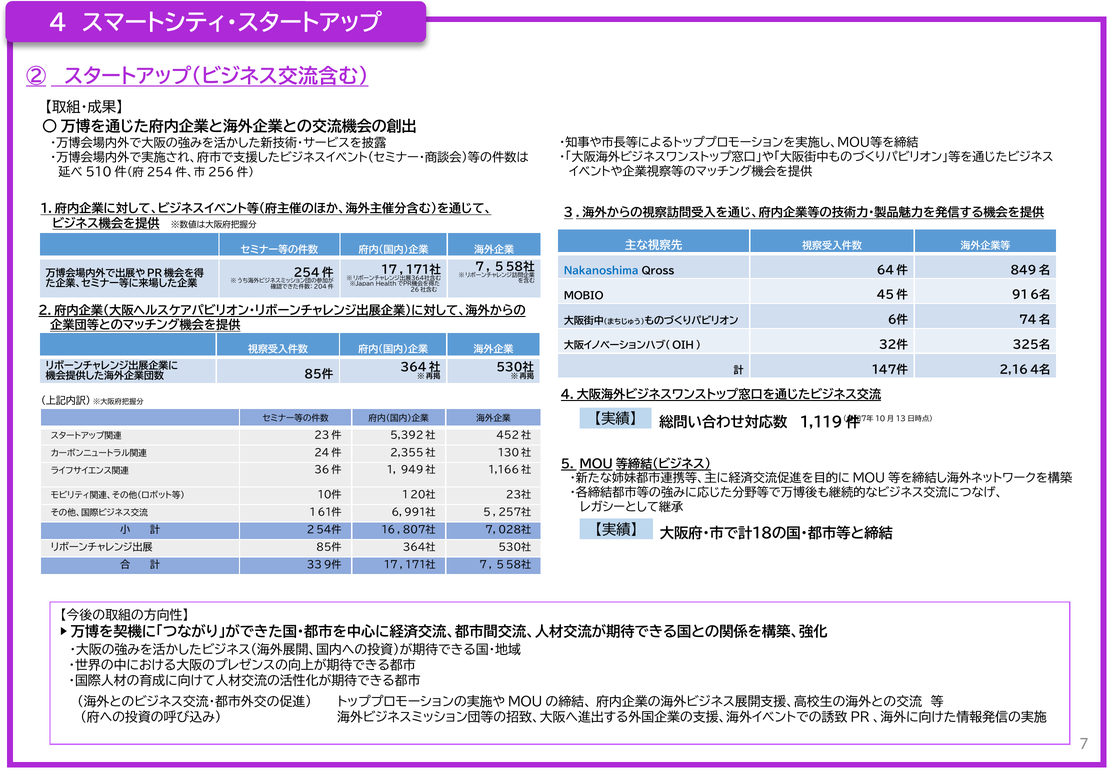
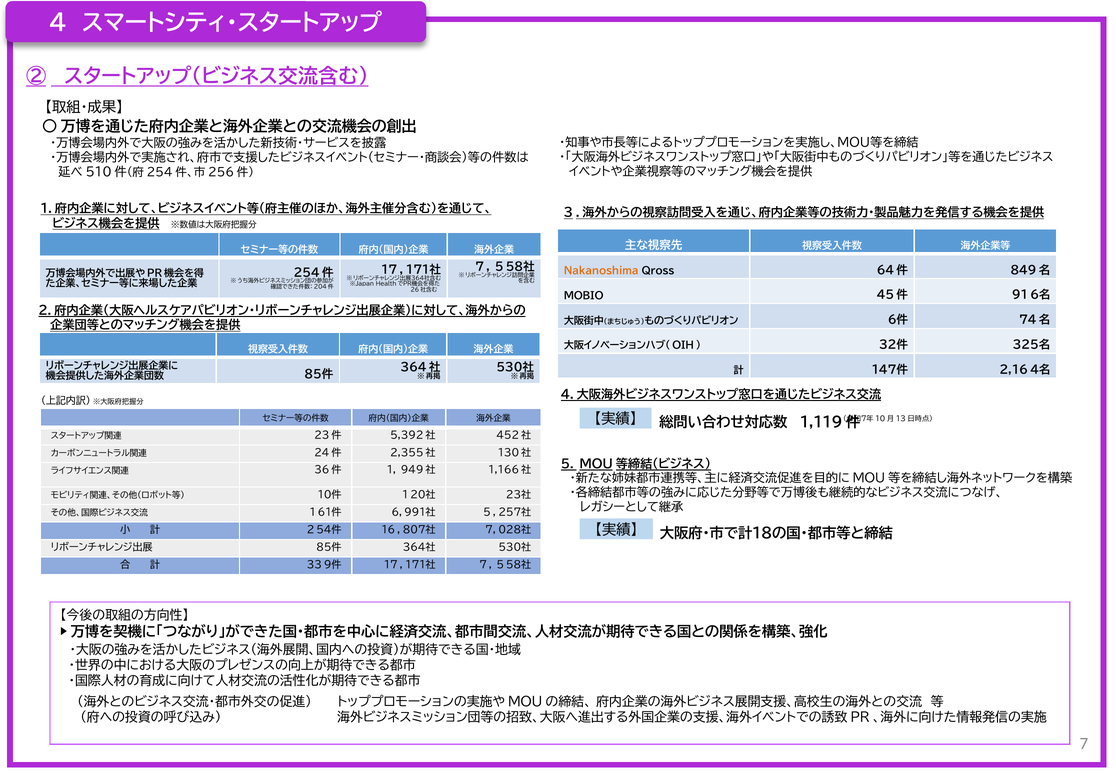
Nakanoshima colour: blue -> orange (601, 271)
